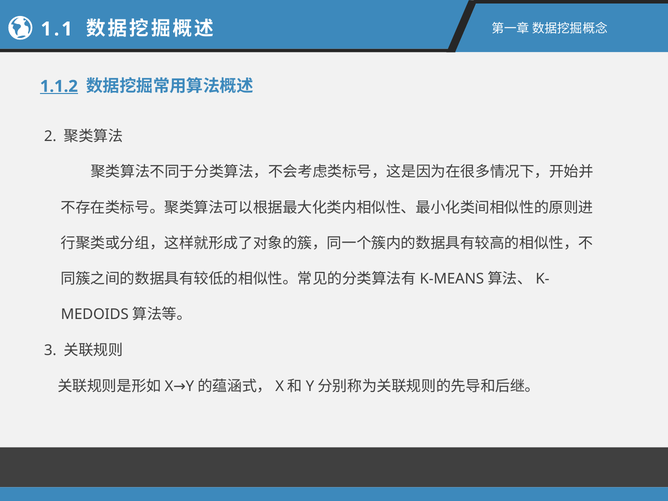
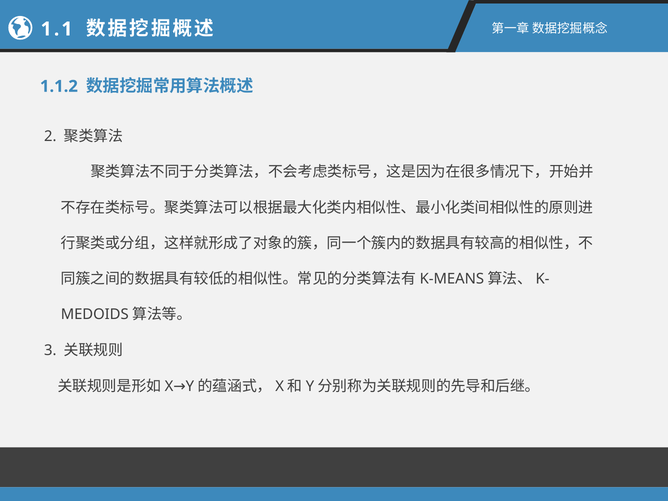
1.1.2 underline: present -> none (59, 86)
